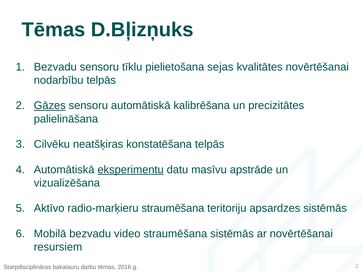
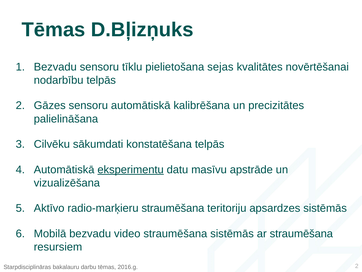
Gāzes underline: present -> none (50, 105)
neatšķiras: neatšķiras -> sākumdati (98, 144)
ar novērtēšanai: novērtēšanai -> straumēšana (301, 233)
